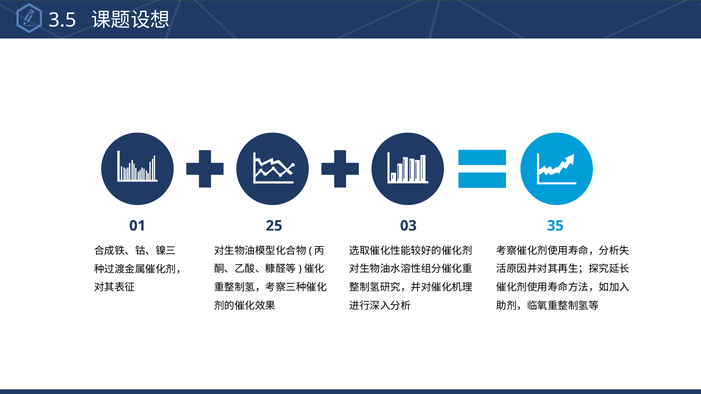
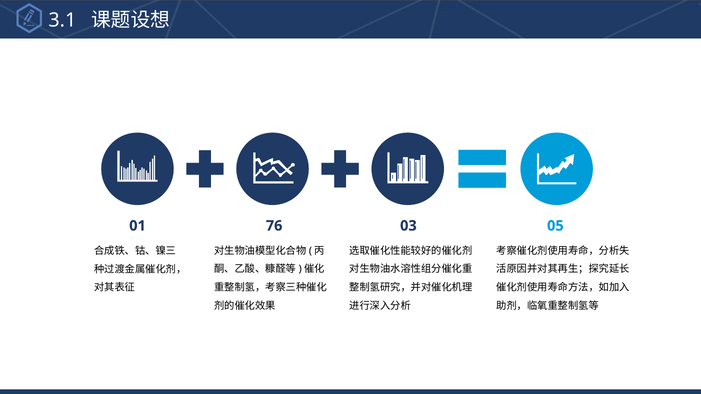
3.5: 3.5 -> 3.1 (62, 20)
25: 25 -> 76 (274, 226)
35: 35 -> 05 (555, 226)
